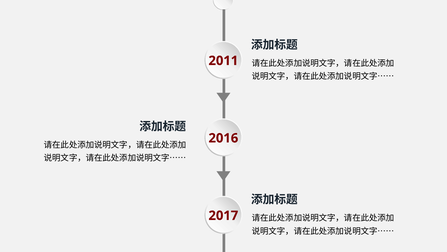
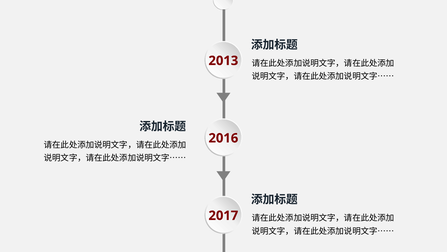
2011: 2011 -> 2013 (223, 61)
